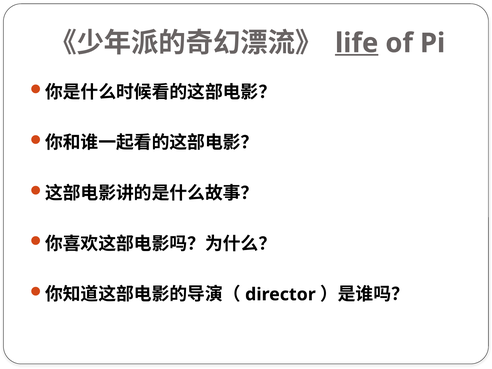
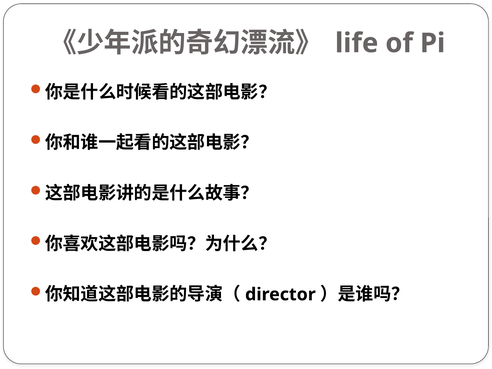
life underline: present -> none (357, 43)
